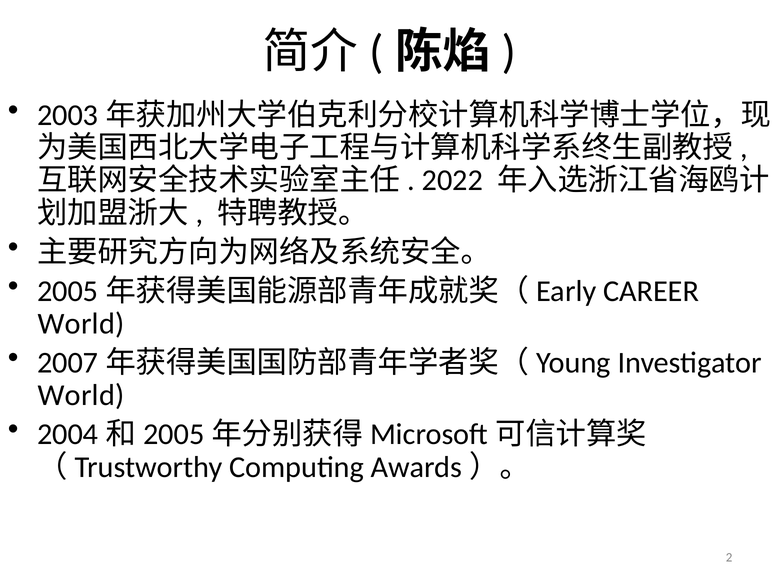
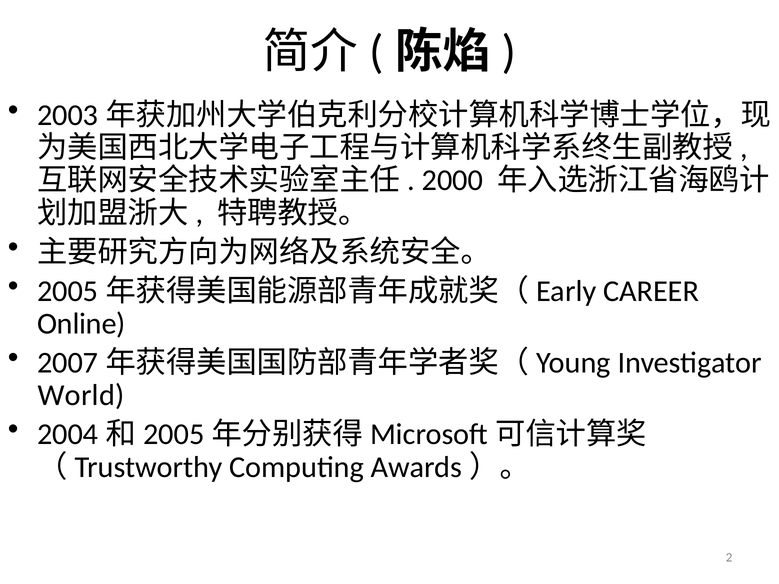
2022: 2022 -> 2000 (452, 181)
World: World -> Online (81, 324)
